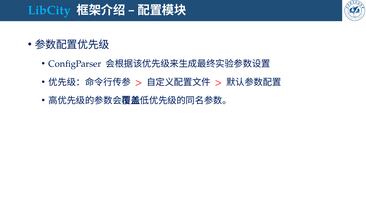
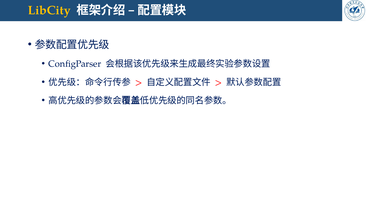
LibCity colour: light blue -> yellow (49, 10)
